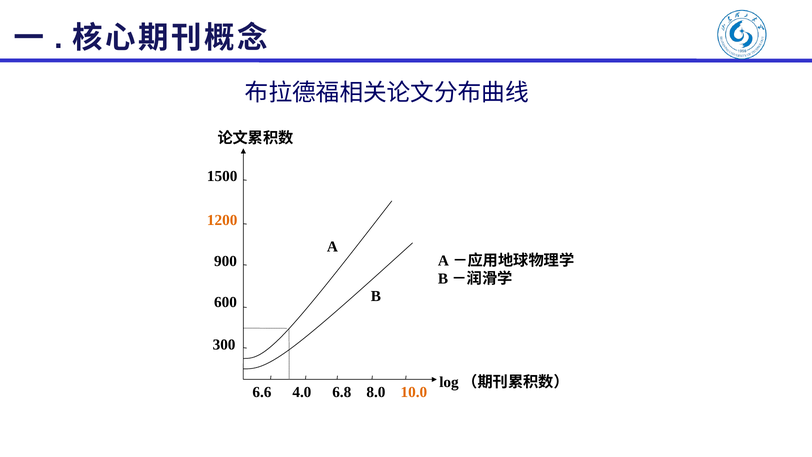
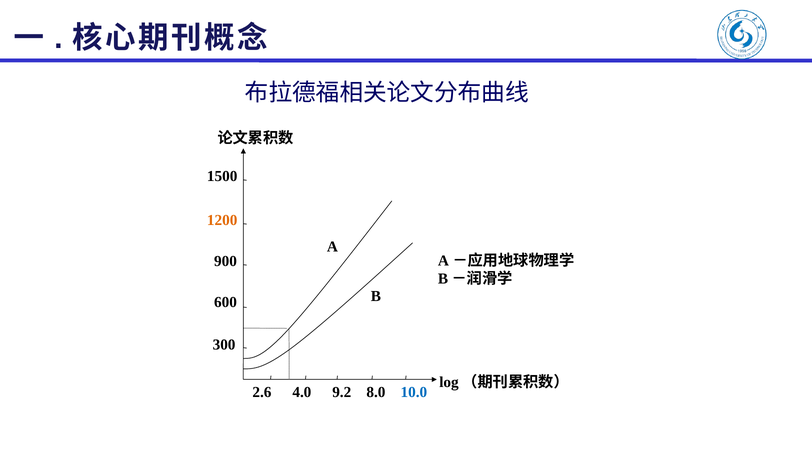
10.0 colour: orange -> blue (414, 392)
6.6: 6.6 -> 2.6 (262, 392)
6.8: 6.8 -> 9.2 (342, 392)
